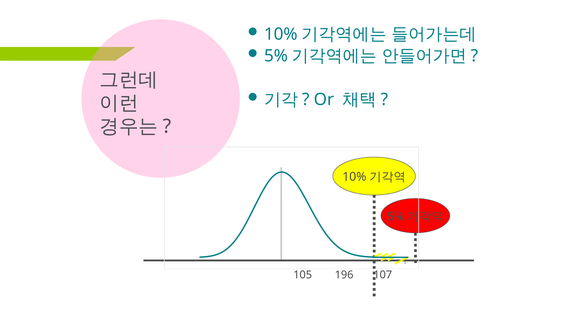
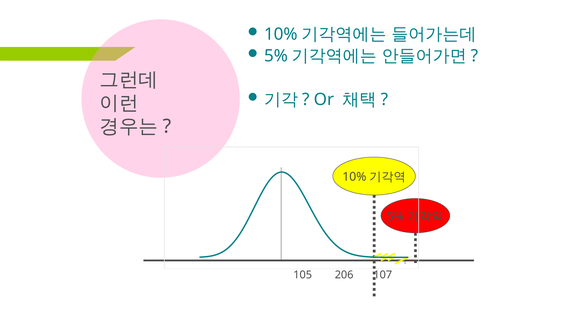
196: 196 -> 206 (344, 275)
